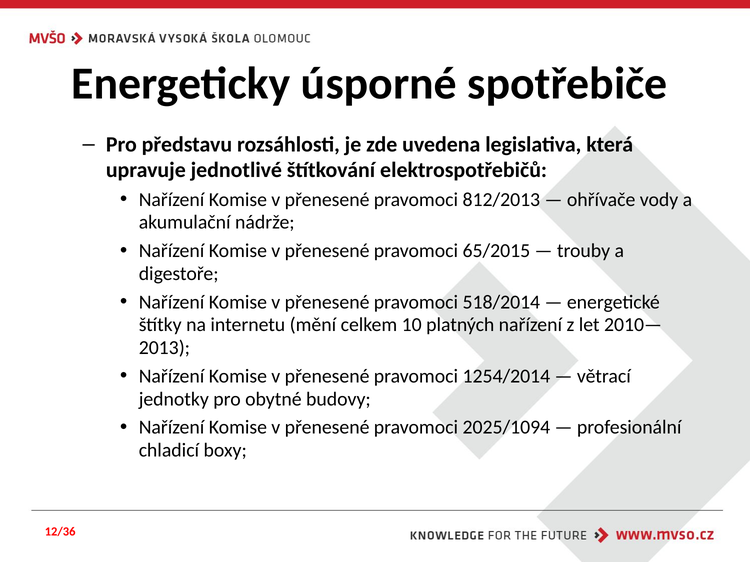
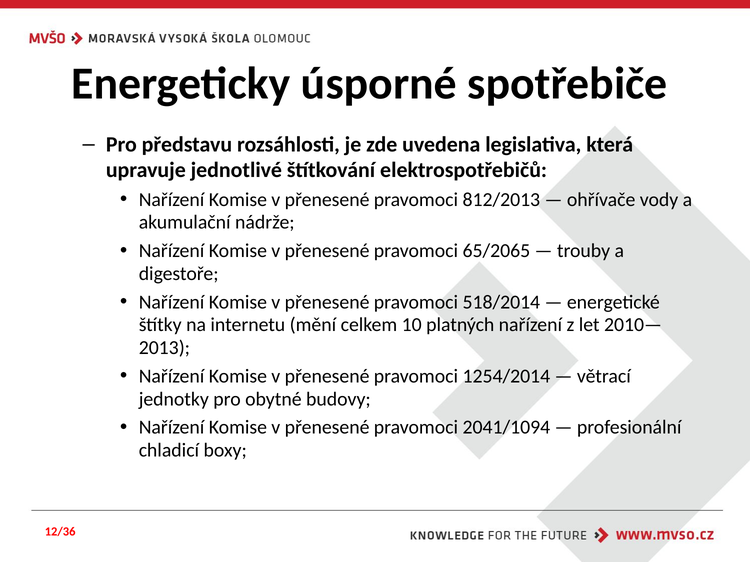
65/2015: 65/2015 -> 65/2065 (496, 251)
2025/1094: 2025/1094 -> 2041/1094 (506, 428)
